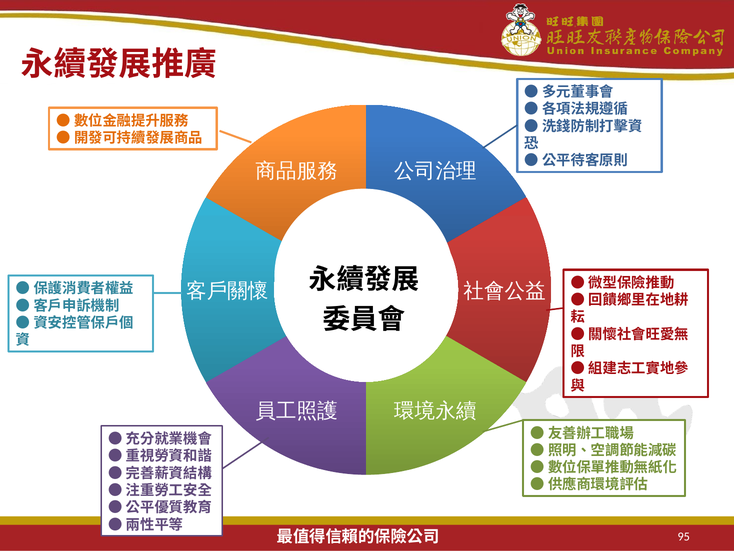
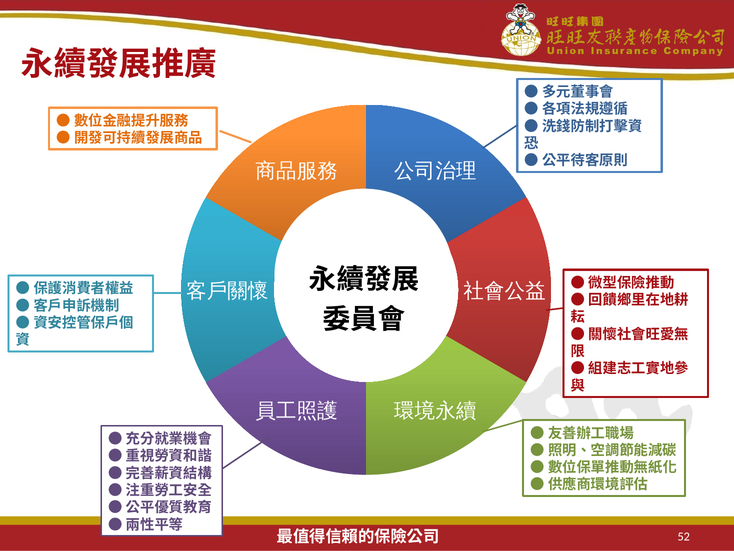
95: 95 -> 52 (684, 536)
